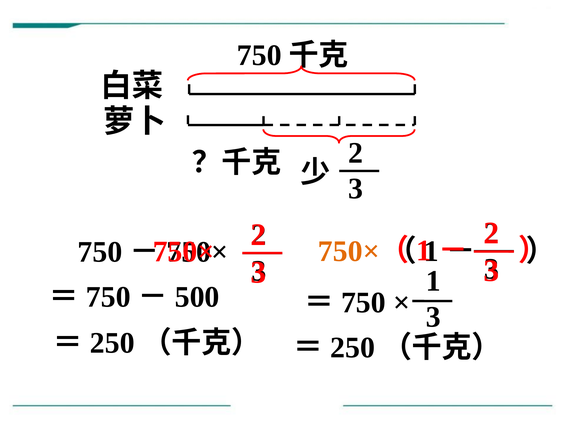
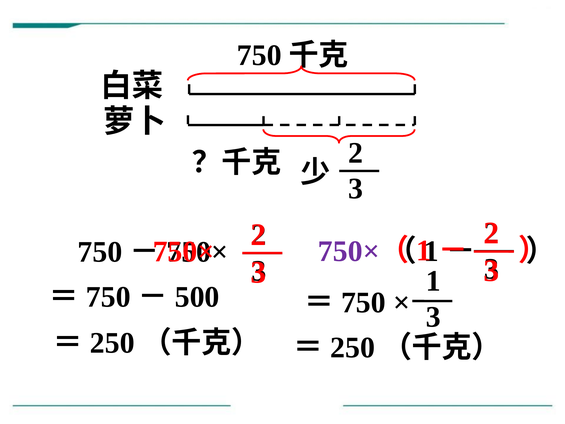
750× colour: orange -> purple (349, 251)
